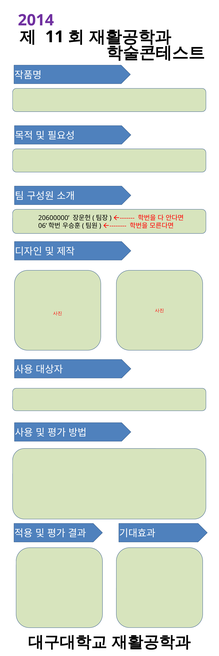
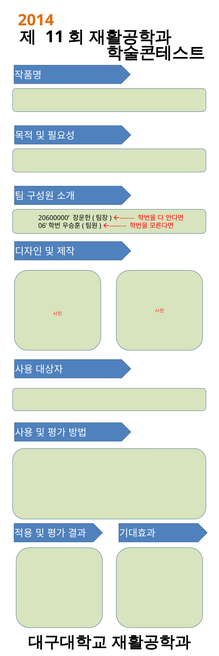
2014 colour: purple -> orange (36, 20)
